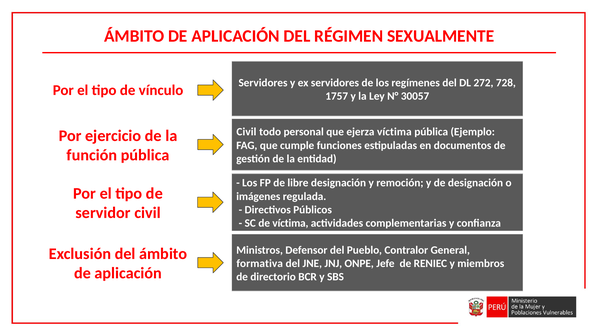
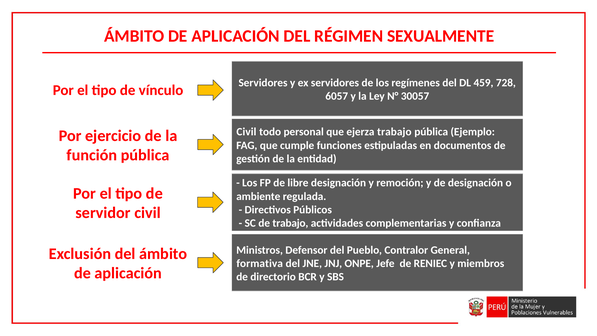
272: 272 -> 459 (483, 83)
1757: 1757 -> 6057 (337, 96)
ejerza víctima: víctima -> trabajo (394, 132)
imágenes: imágenes -> ambiente (258, 196)
de víctima: víctima -> trabajo (290, 223)
